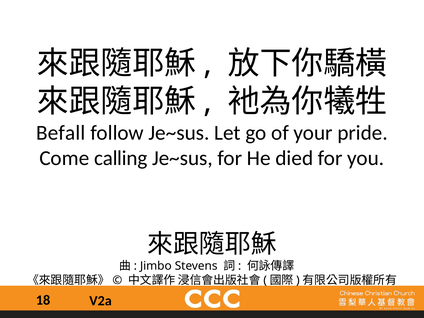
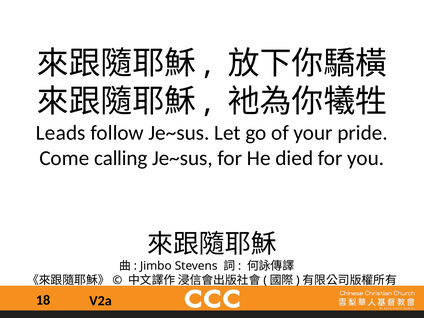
Befall: Befall -> Leads (61, 133)
